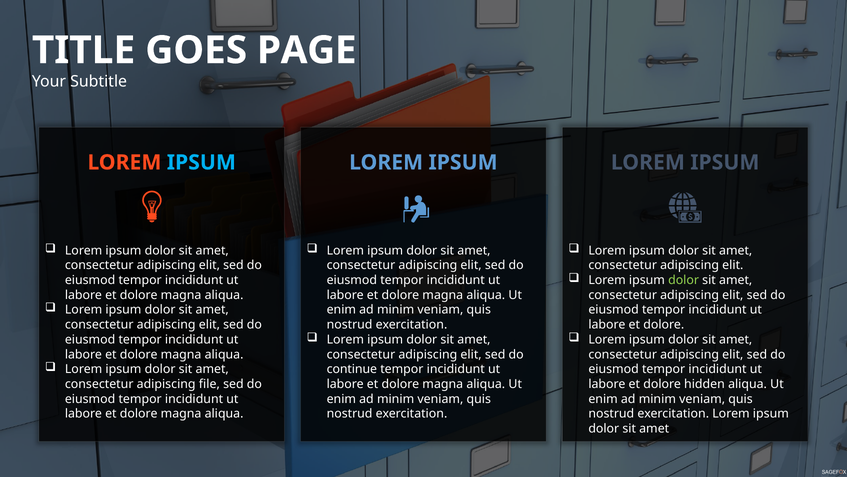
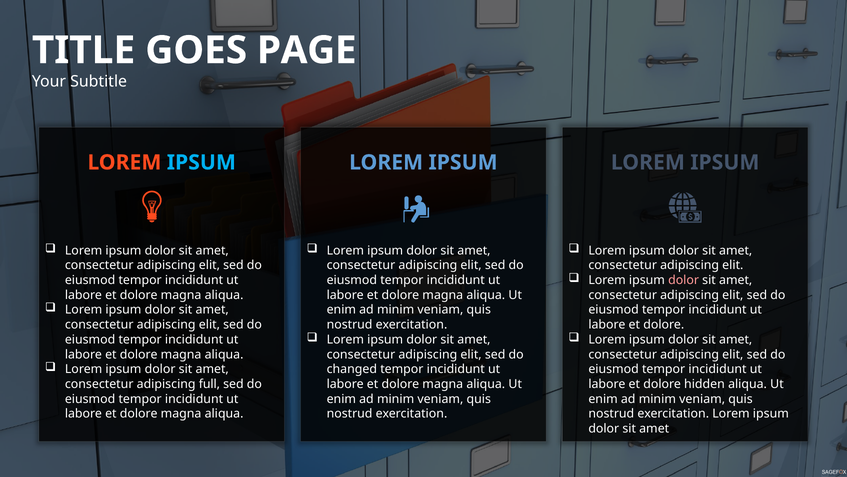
dolor colour: light green -> pink (684, 280)
continue: continue -> changed (352, 369)
file: file -> full (209, 384)
